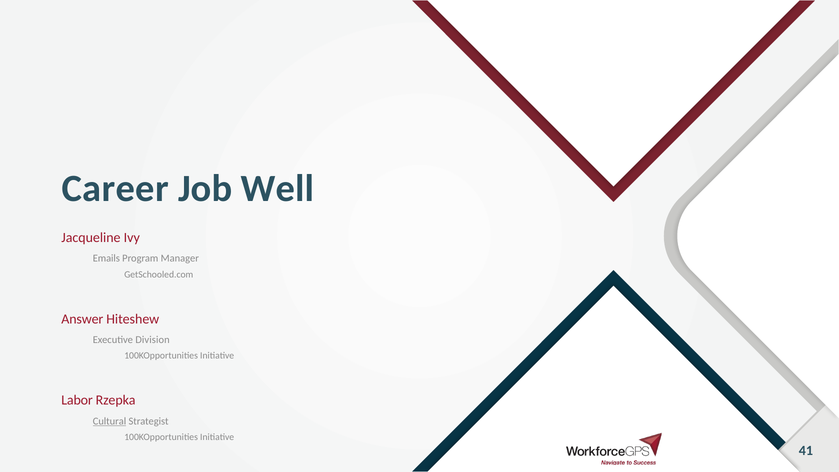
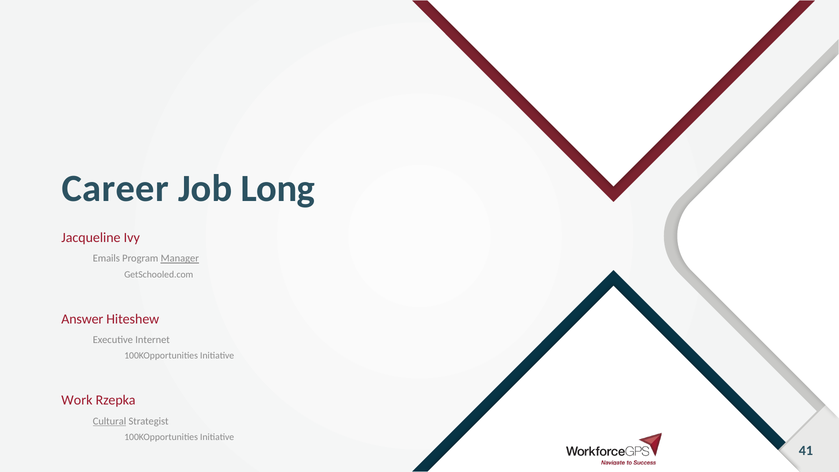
Well: Well -> Long (278, 189)
Manager underline: none -> present (180, 258)
Division: Division -> Internet (153, 340)
Labor: Labor -> Work (77, 400)
